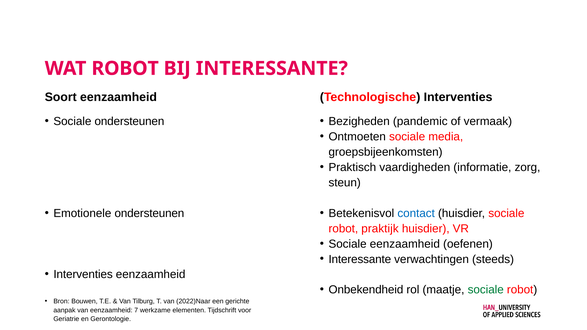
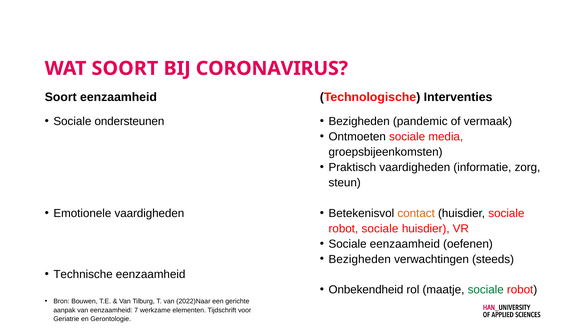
WAT ROBOT: ROBOT -> SOORT (125, 68)
BIJ INTERESSANTE: INTERESSANTE -> CORONAVIRUS (272, 68)
Emotionele ondersteunen: ondersteunen -> vaardigheden (149, 213)
contact colour: blue -> orange (416, 213)
robot praktijk: praktijk -> sociale (380, 229)
Interessante: Interessante -> Bezigheden (360, 259)
Interventies: Interventies -> Technische (83, 275)
